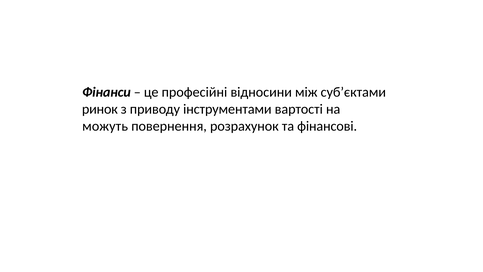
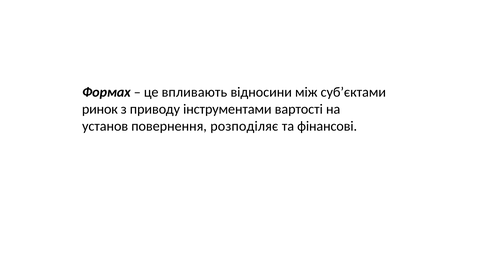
Фінанси: Фінанси -> Формах (106, 92)
професійні: професійні -> впливають (194, 92)
можуть: можуть -> установ (105, 126)
розрахунок: розрахунок -> розподіляє (244, 126)
